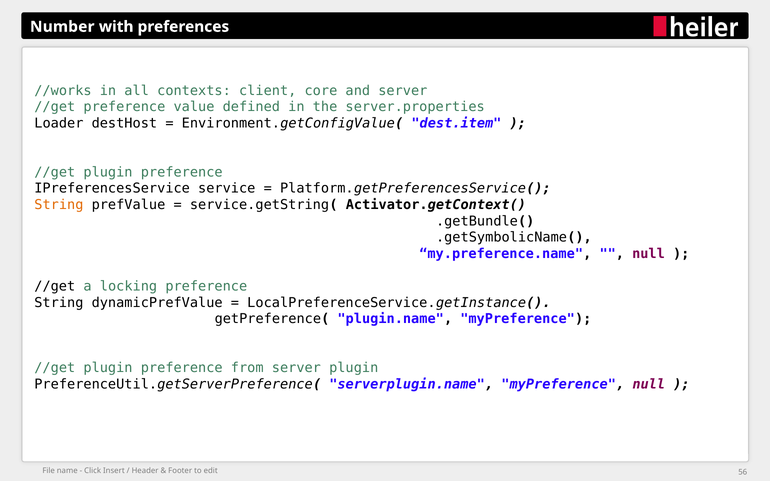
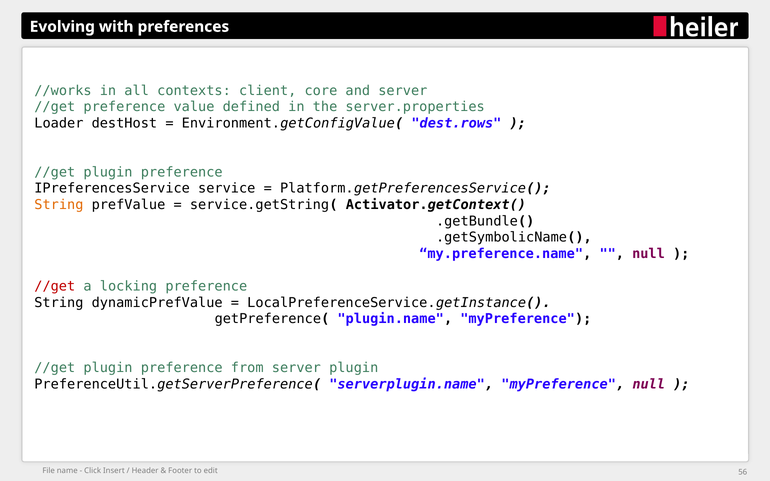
Number: Number -> Evolving (62, 27)
dest.item: dest.item -> dest.rows (456, 123)
//get colour: black -> red (55, 286)
